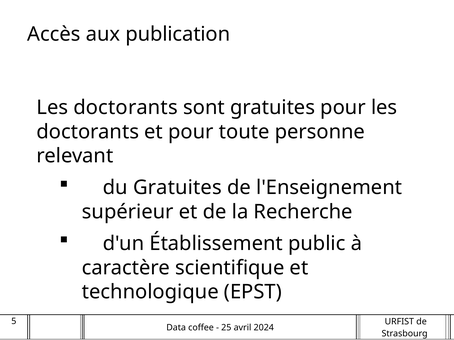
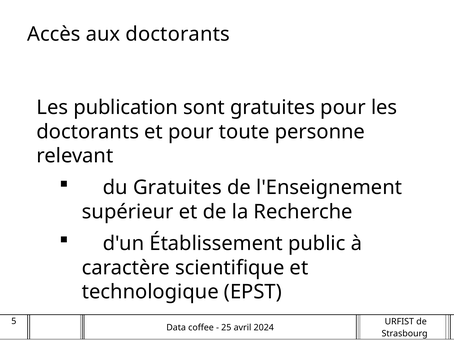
aux publication: publication -> doctorants (178, 34)
doctorants: doctorants -> publication (126, 108)
